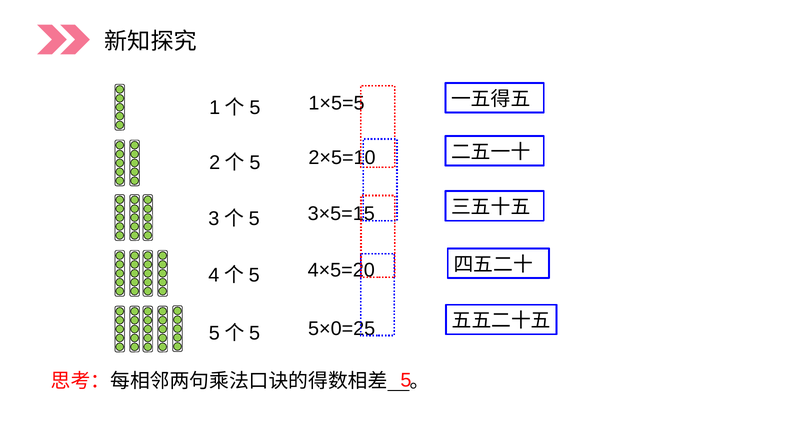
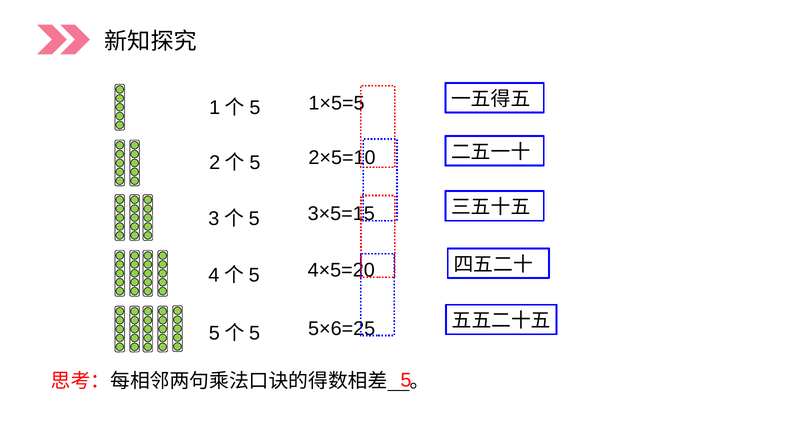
5×0=25: 5×0=25 -> 5×6=25 (342, 329)
